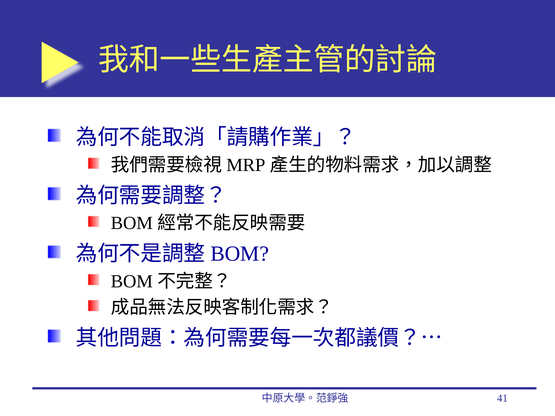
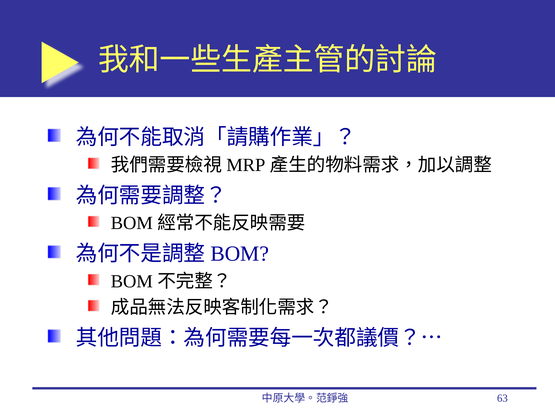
41: 41 -> 63 (502, 399)
